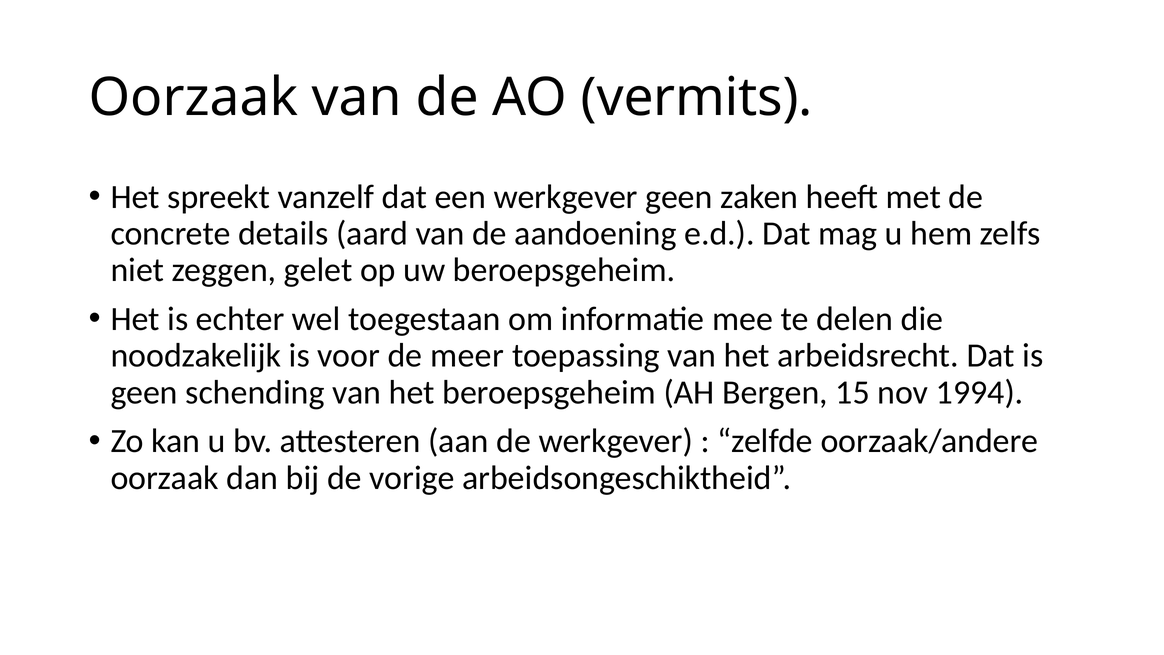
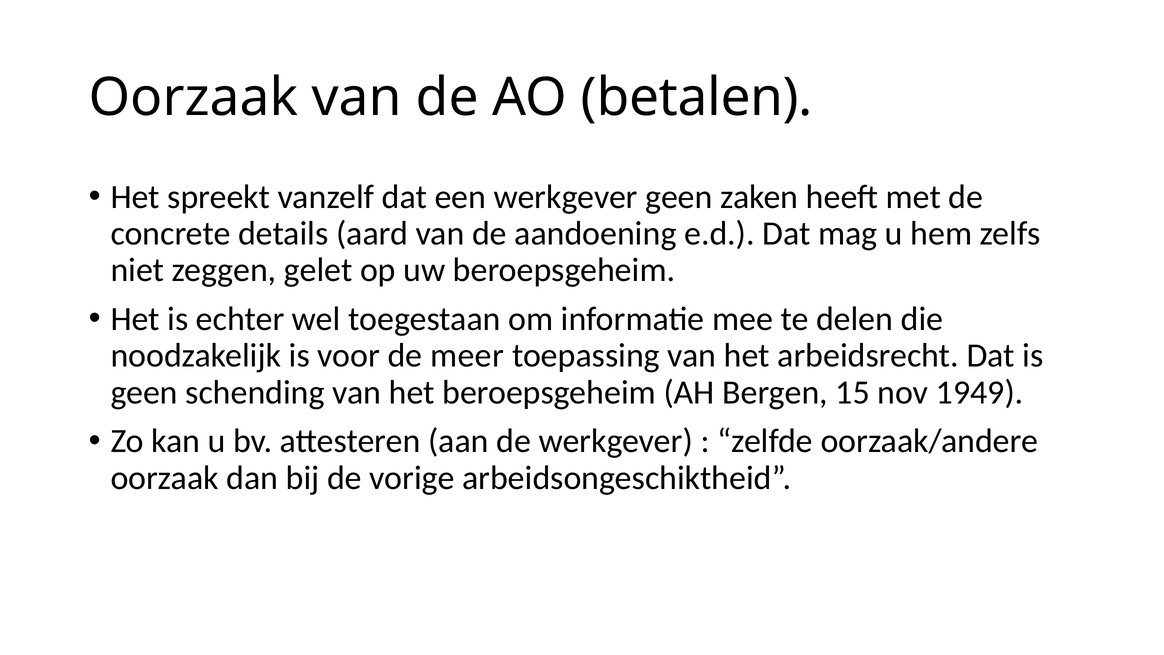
vermits: vermits -> betalen (697, 98)
1994: 1994 -> 1949 (980, 392)
